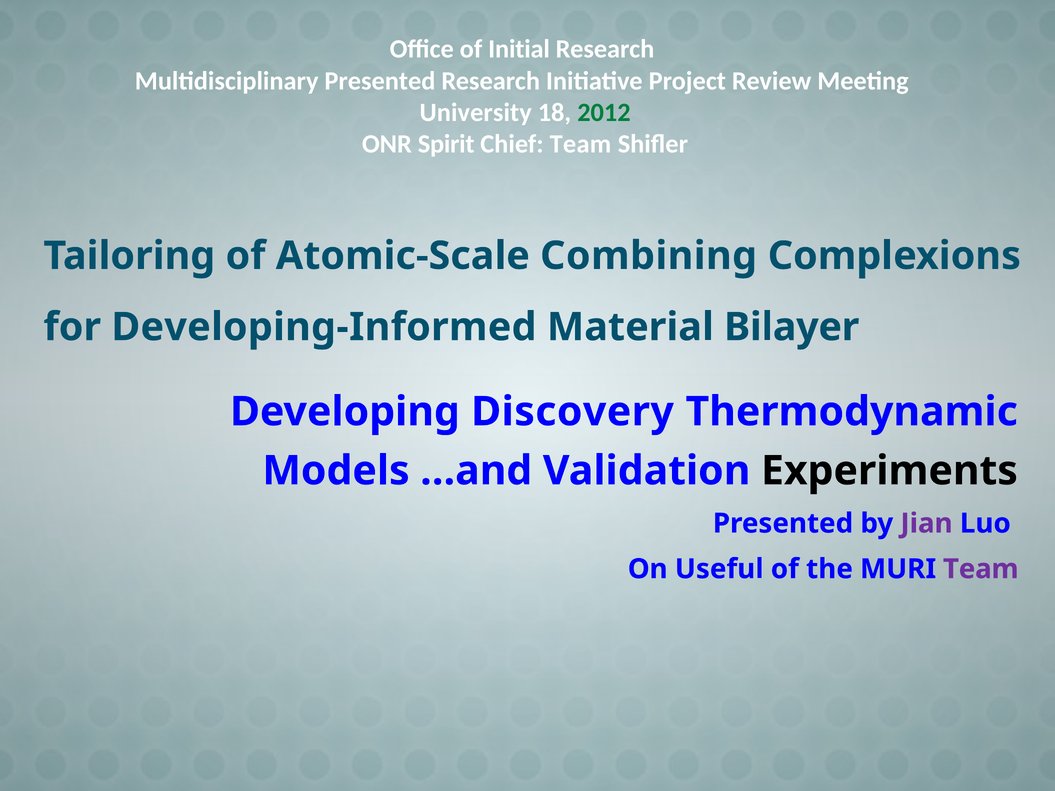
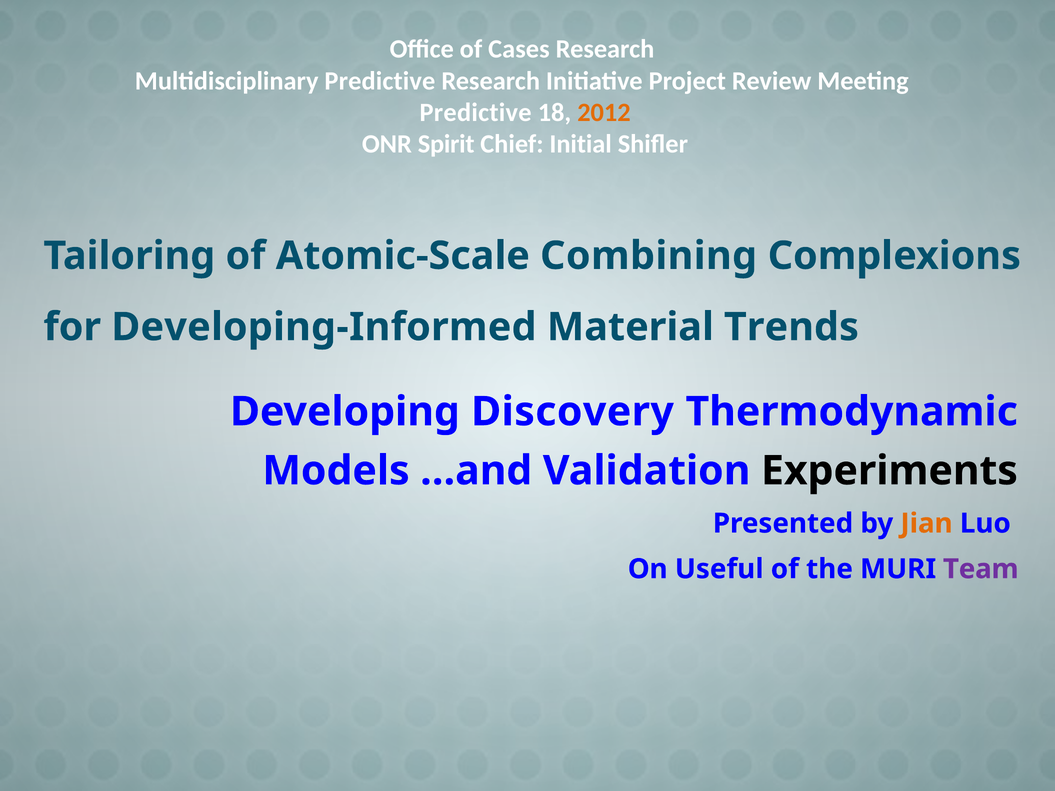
Initial: Initial -> Cases (519, 49)
Multidisciplinary Presented: Presented -> Predictive (380, 81)
University: University -> Predictive (476, 112)
2012 colour: green -> orange (604, 112)
Chief Team: Team -> Initial (581, 144)
Bilayer: Bilayer -> Trends (791, 327)
Jian colour: purple -> orange (927, 524)
